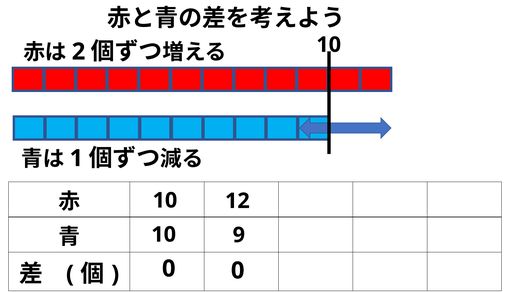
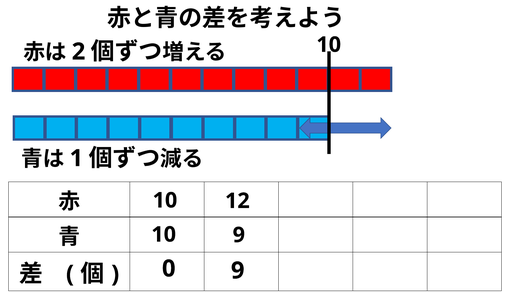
0 0: 0 -> 9 (238, 271)
